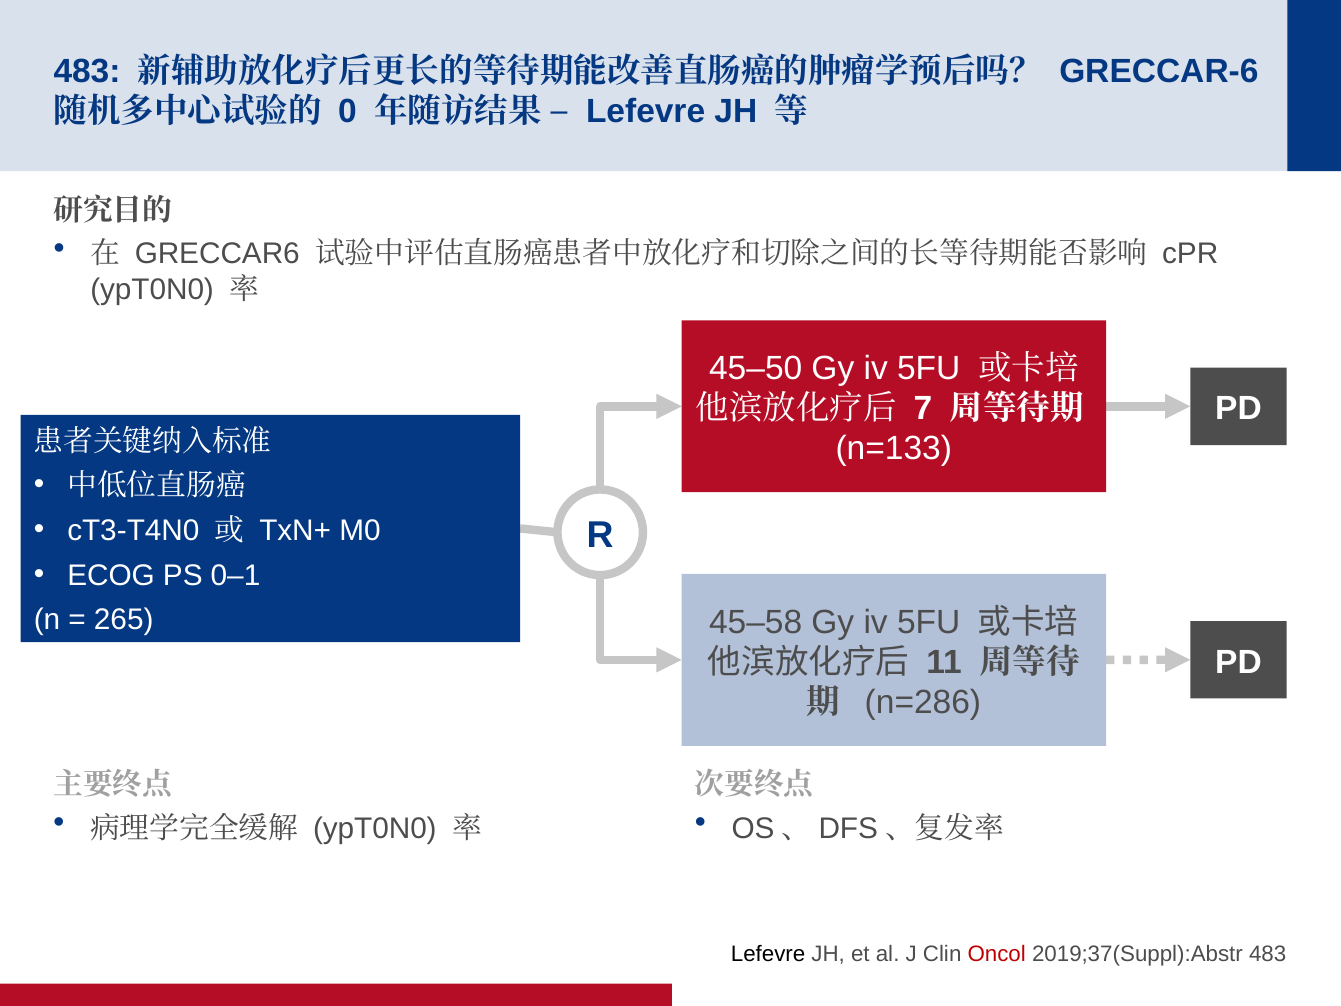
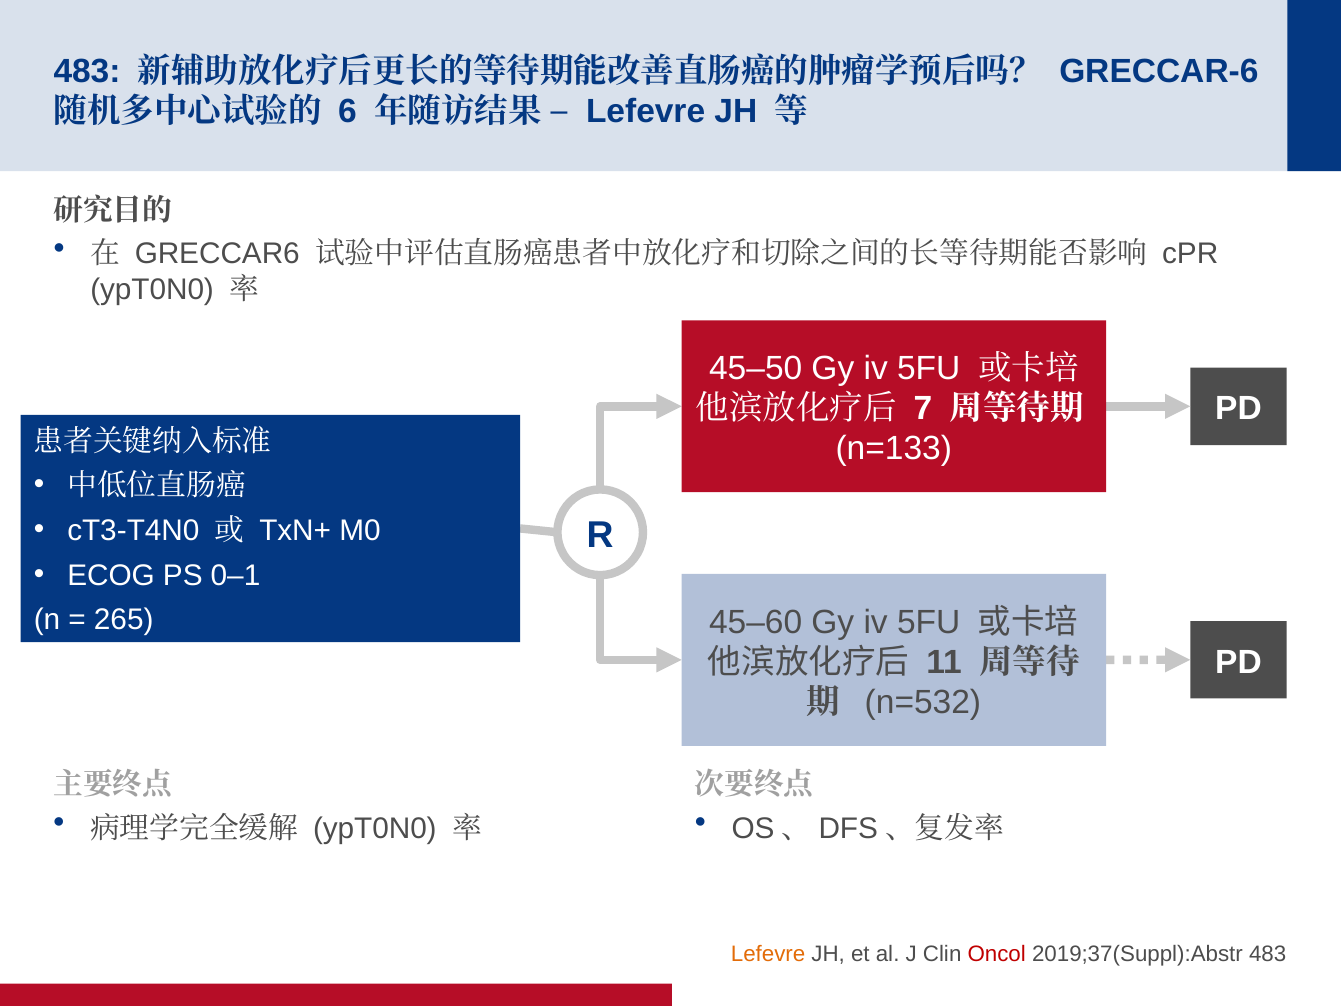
0: 0 -> 6 (347, 111)
45–58: 45–58 -> 45–60 (756, 622)
n=286: n=286 -> n=532 (923, 702)
Lefevre colour: black -> orange (768, 954)
